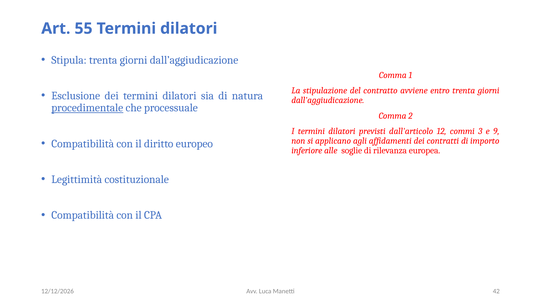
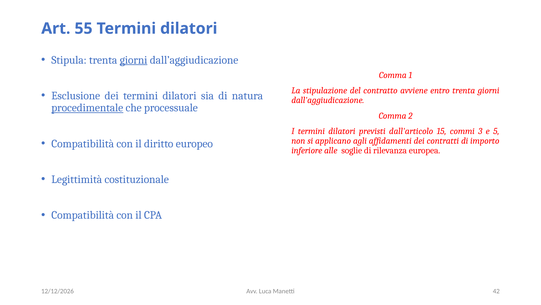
giorni underline: none -> present (134, 60)
12: 12 -> 15 (442, 131)
9: 9 -> 5 (496, 131)
